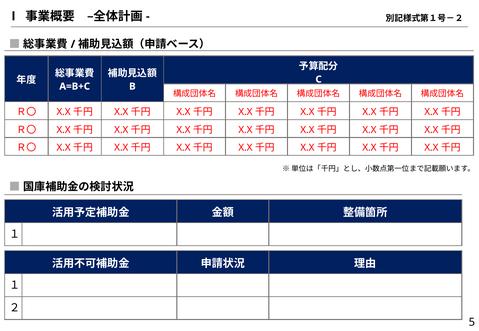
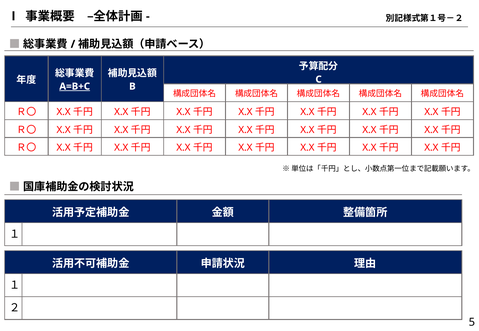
A=B+C underline: none -> present (75, 87)
